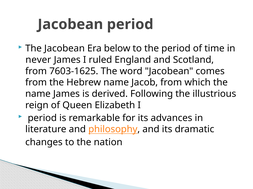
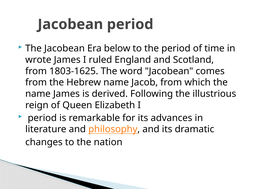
never: never -> wrote (38, 60)
7603-1625: 7603-1625 -> 1803-1625 (74, 71)
